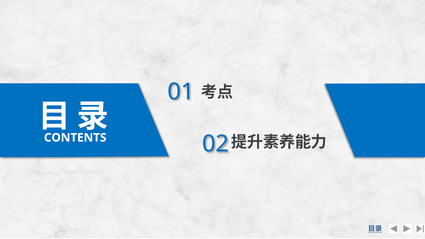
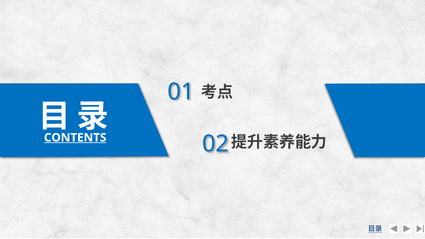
CONTENTS underline: none -> present (75, 138)
